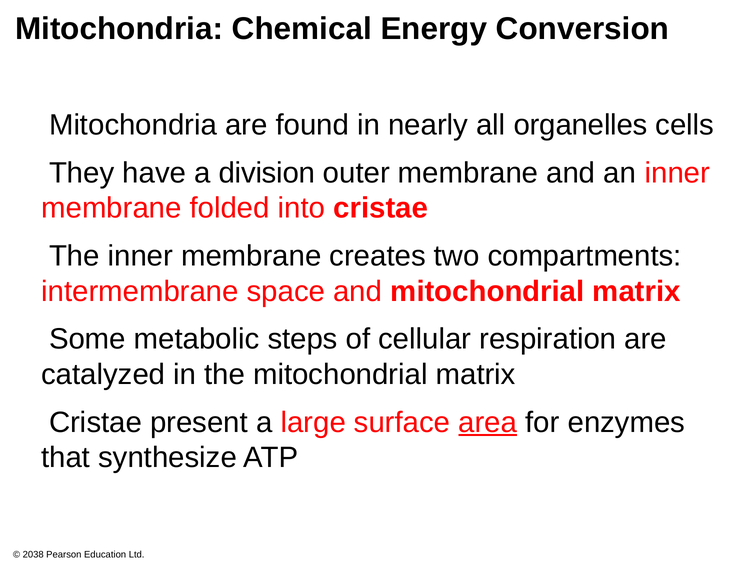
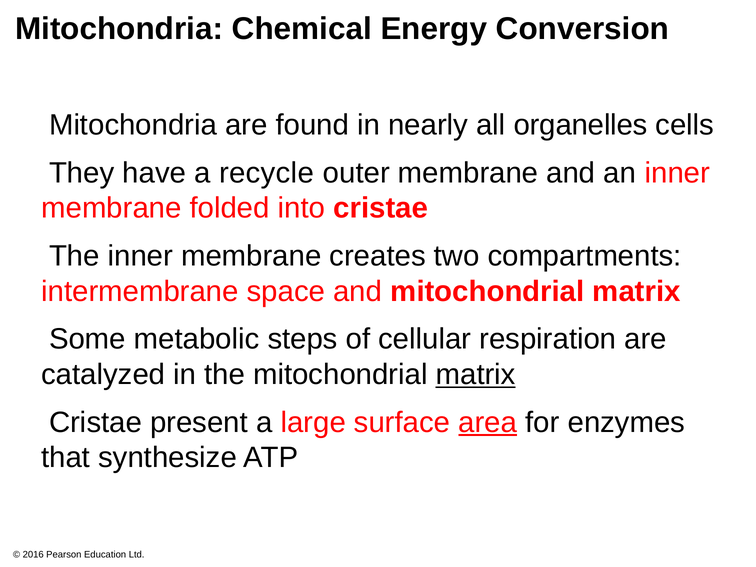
division: division -> recycle (267, 173)
matrix underline: none -> present (476, 375)
2038: 2038 -> 2016 (33, 555)
